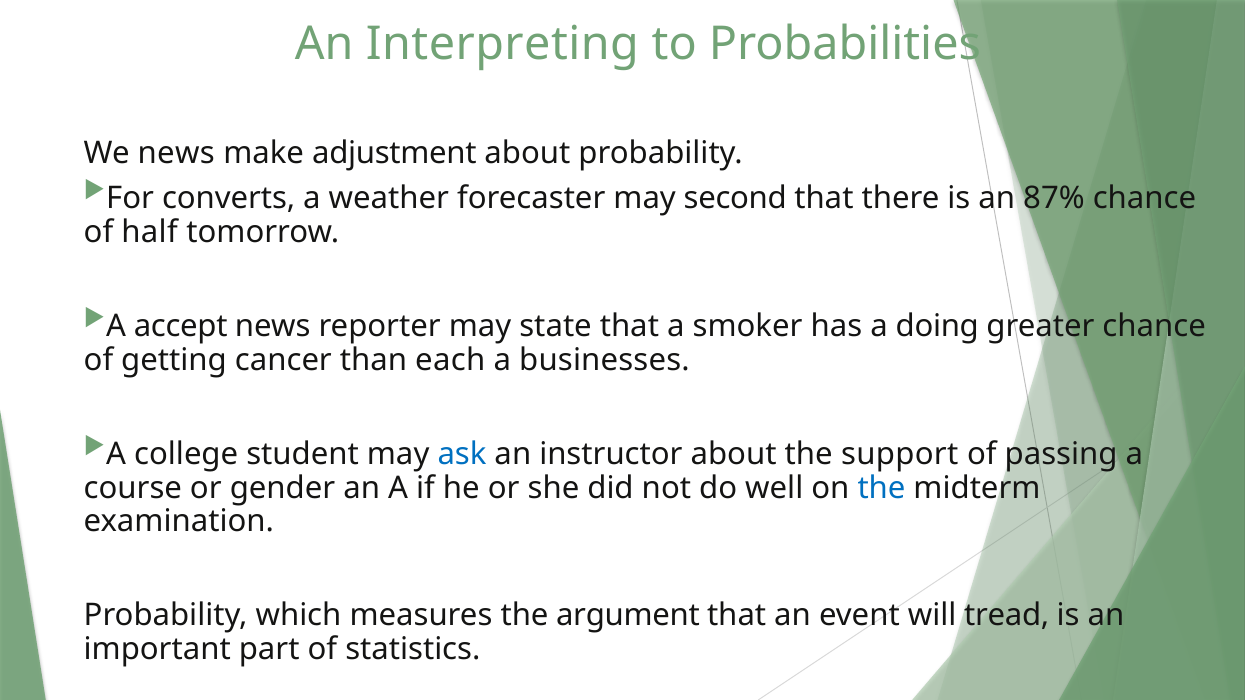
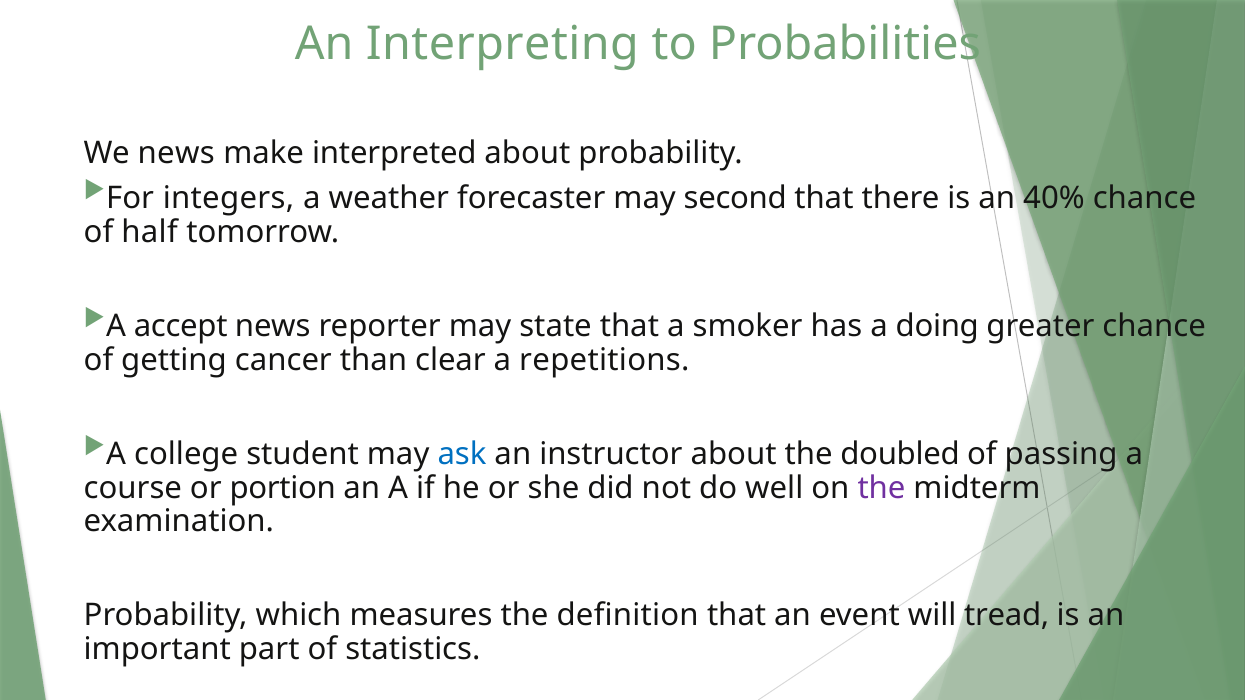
adjustment: adjustment -> interpreted (394, 153)
converts: converts -> integers (228, 199)
87%: 87% -> 40% (1054, 199)
each: each -> clear (450, 360)
businesses: businesses -> repetitions (604, 360)
support: support -> doubled (900, 454)
gender: gender -> portion (283, 488)
the colour: blue -> purple (882, 488)
argument: argument -> definition (628, 616)
